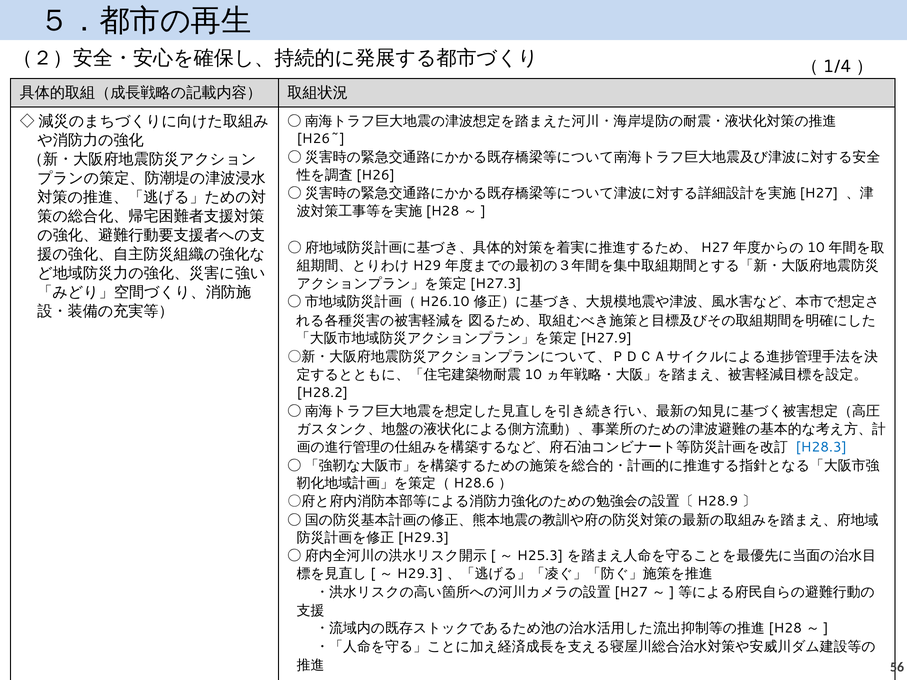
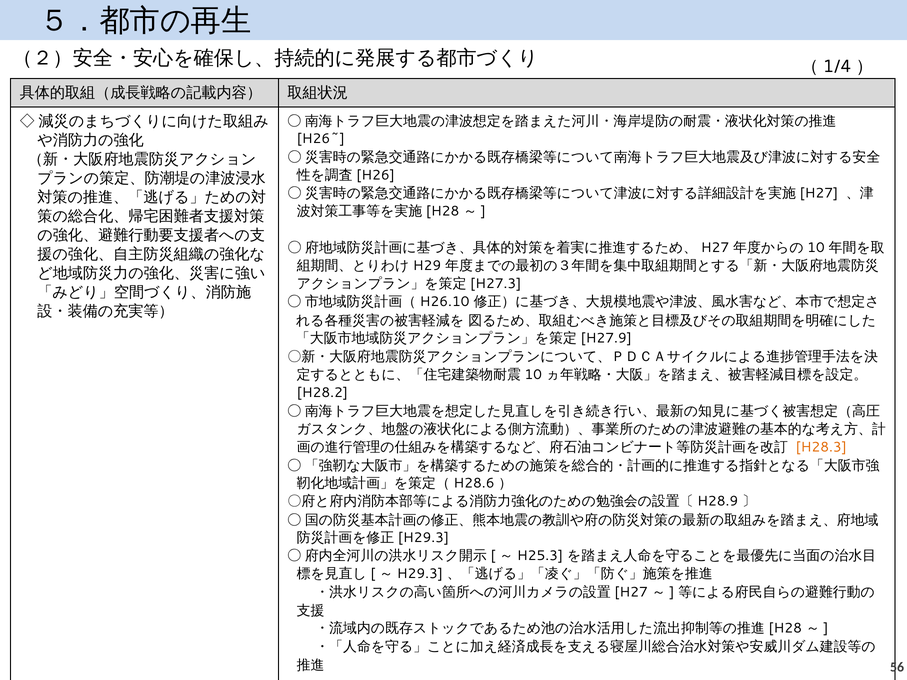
H28.3 colour: blue -> orange (821, 447)
